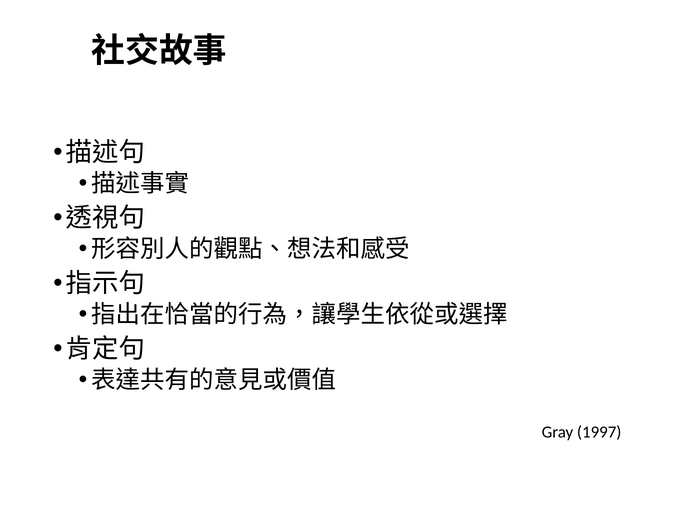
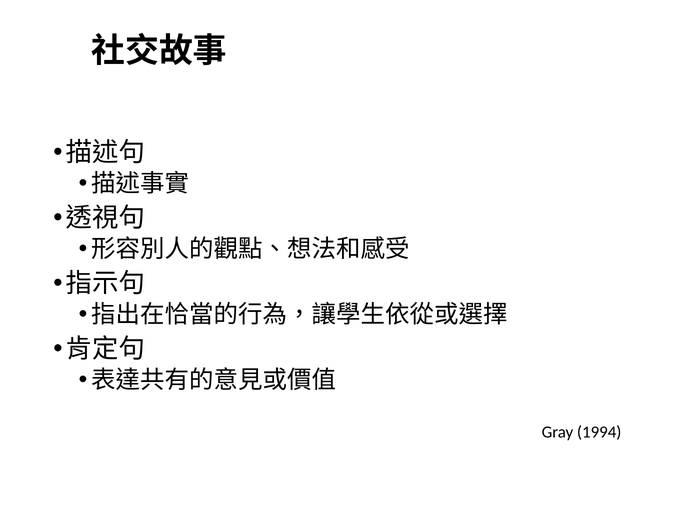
1997: 1997 -> 1994 (599, 432)
